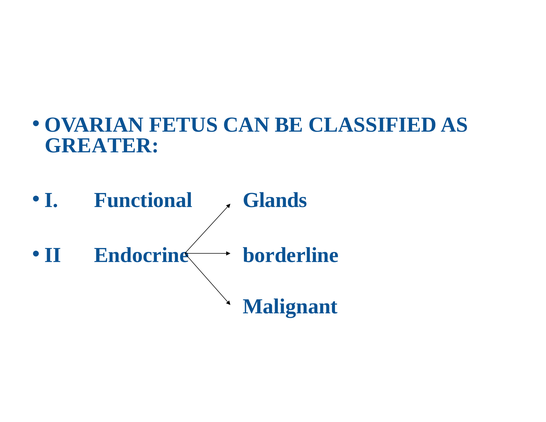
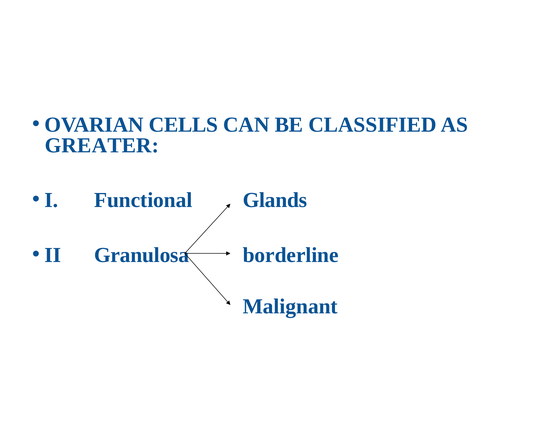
FETUS: FETUS -> CELLS (184, 125)
Endocrine: Endocrine -> Granulosa (142, 255)
